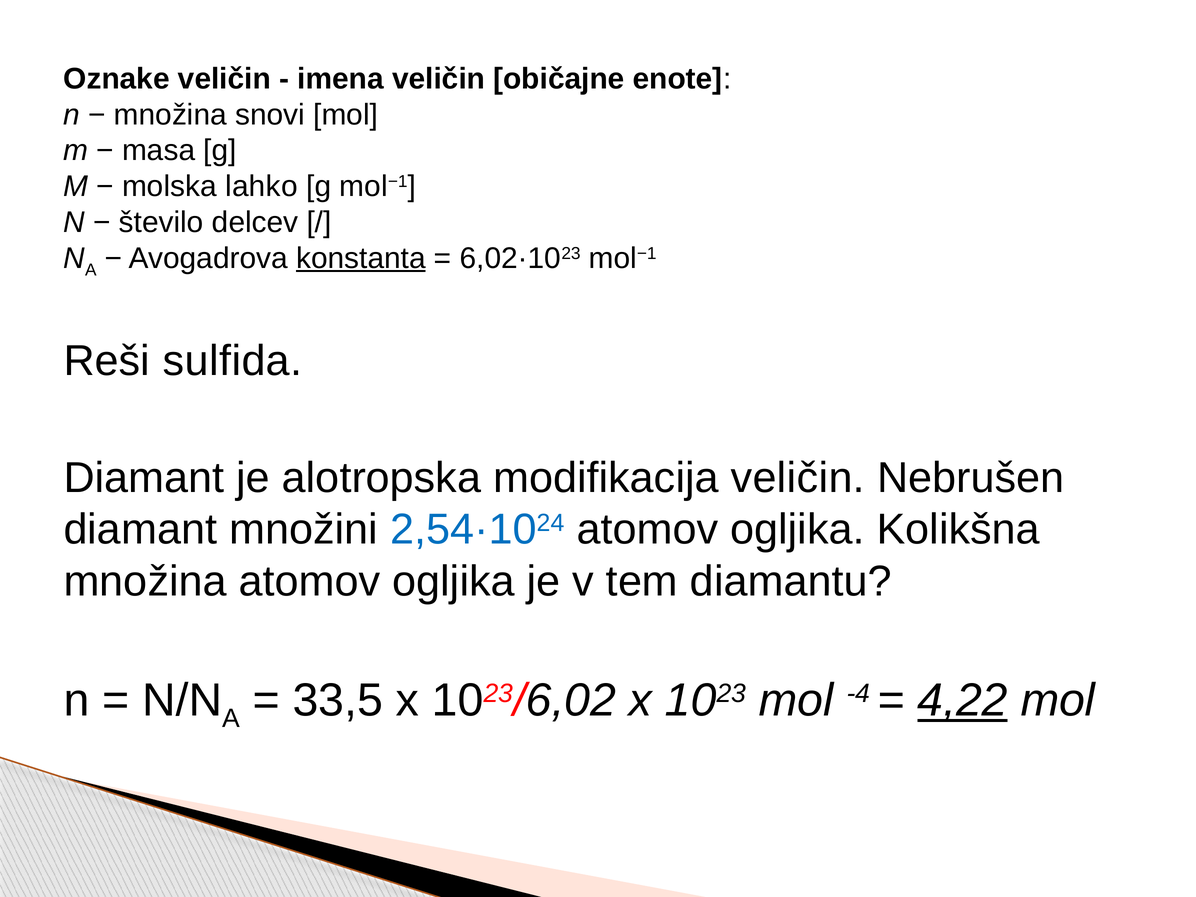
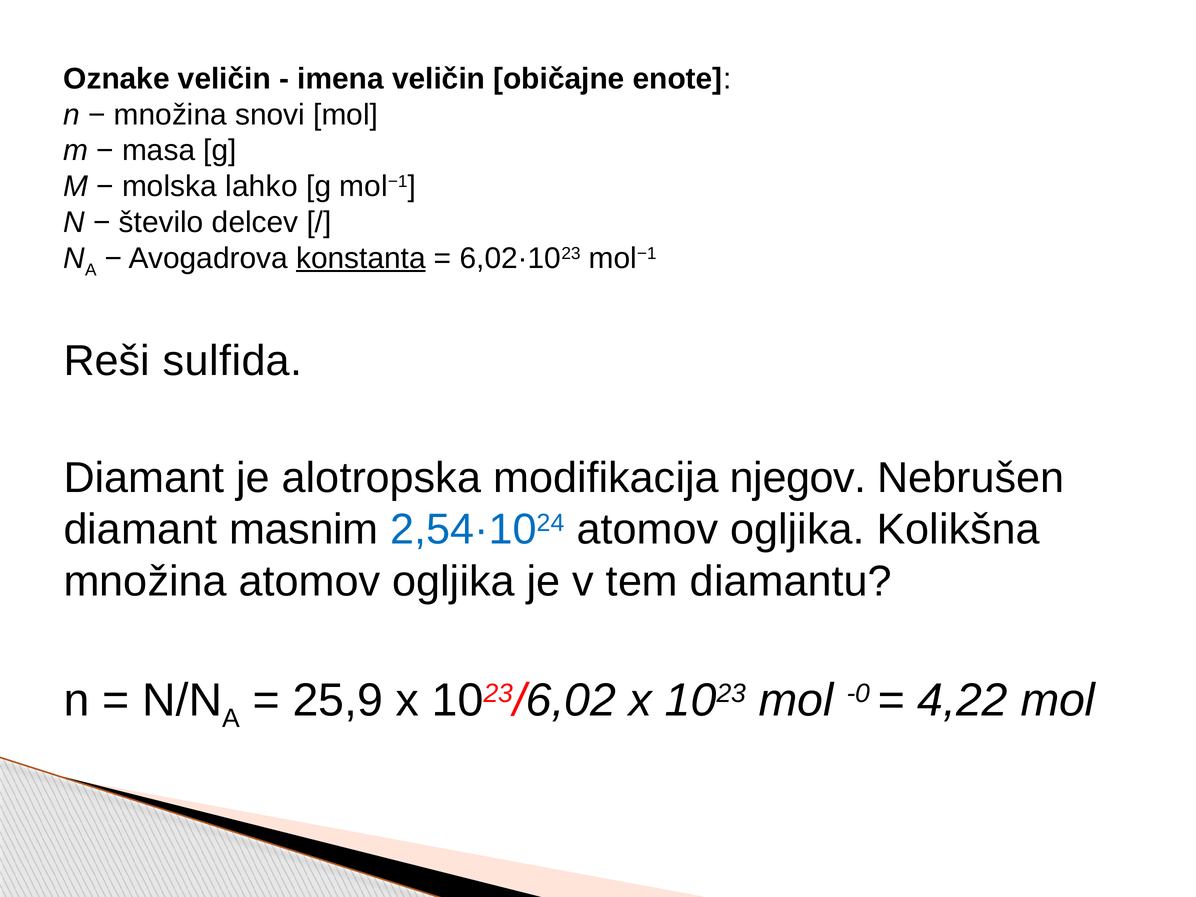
modifikacija veličin: veličin -> njegov (798, 478)
množini: množini -> masnim (304, 530)
33,5: 33,5 -> 25,9 (338, 700)
-4: -4 -> -0 (858, 693)
4,22 underline: present -> none (963, 700)
